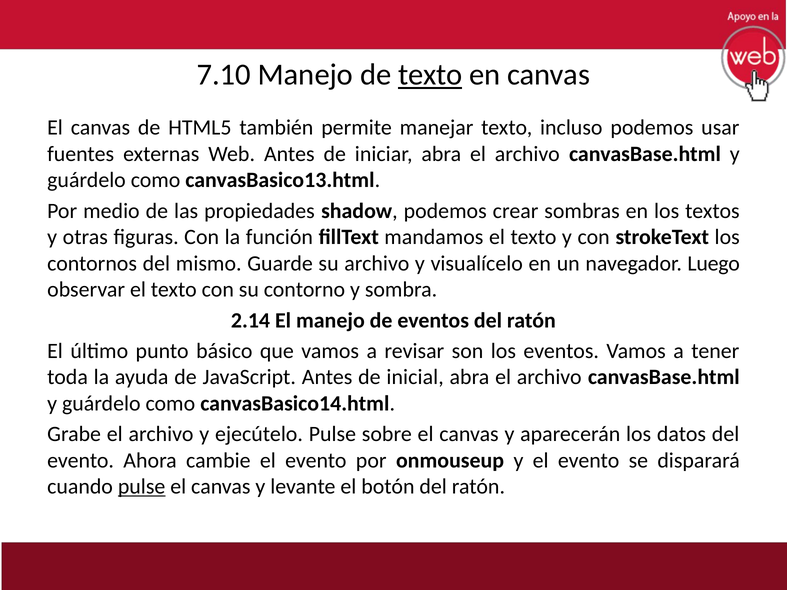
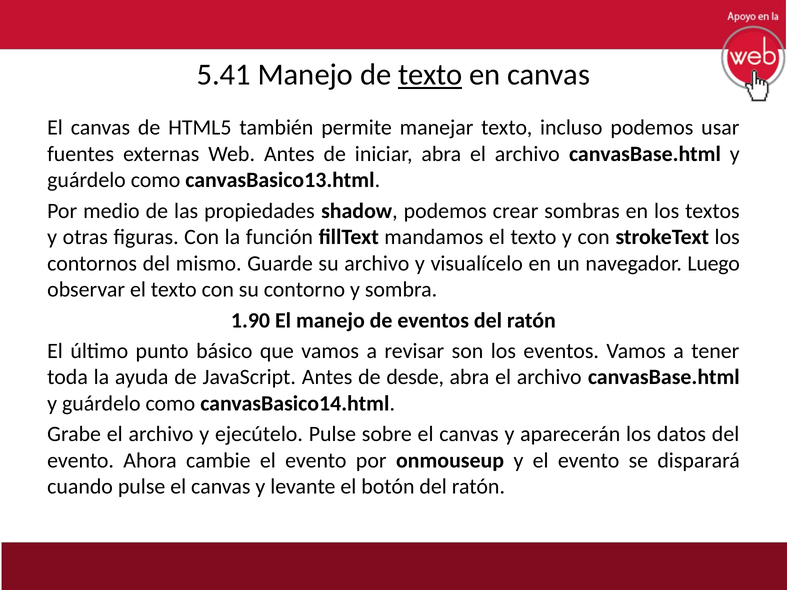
7.10: 7.10 -> 5.41 (224, 75)
2.14: 2.14 -> 1.90 (251, 320)
inicial: inicial -> desde (415, 377)
pulse underline: present -> none (142, 487)
